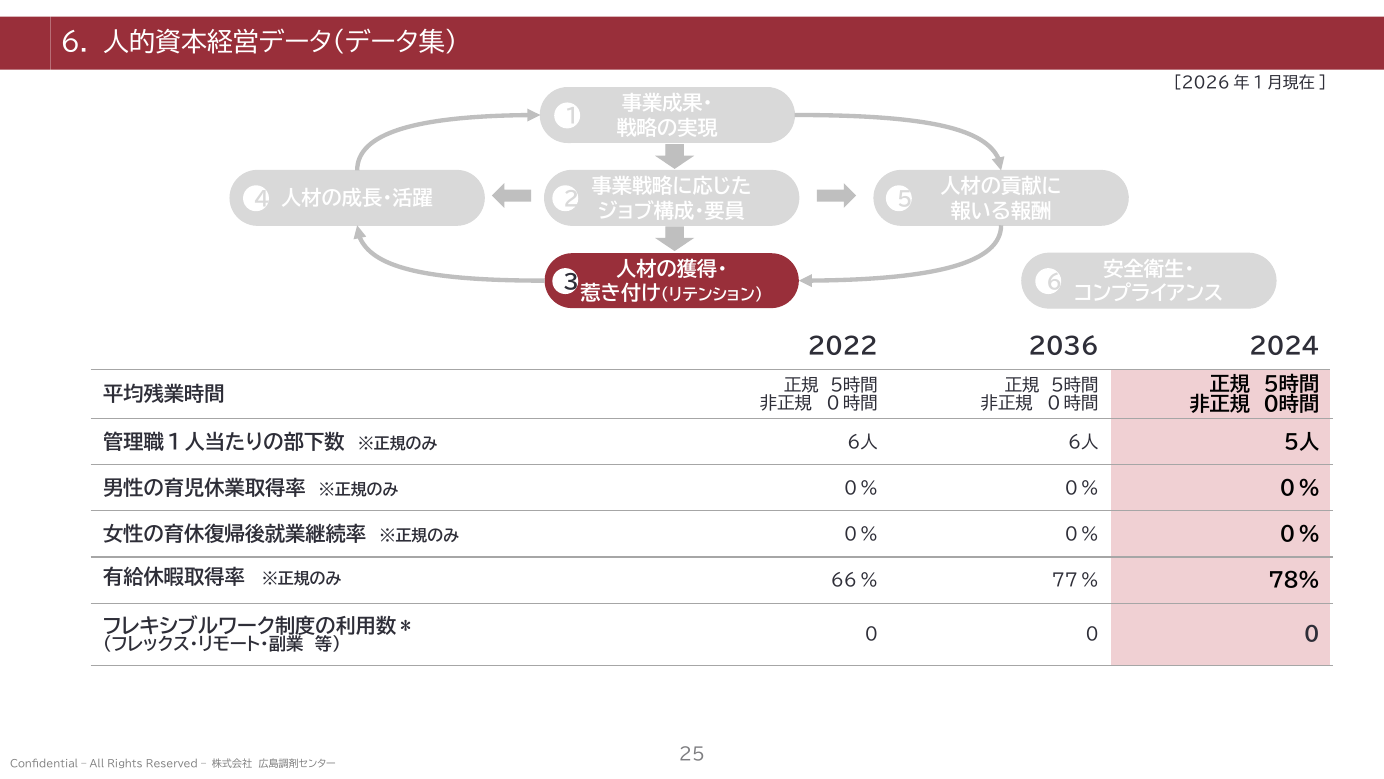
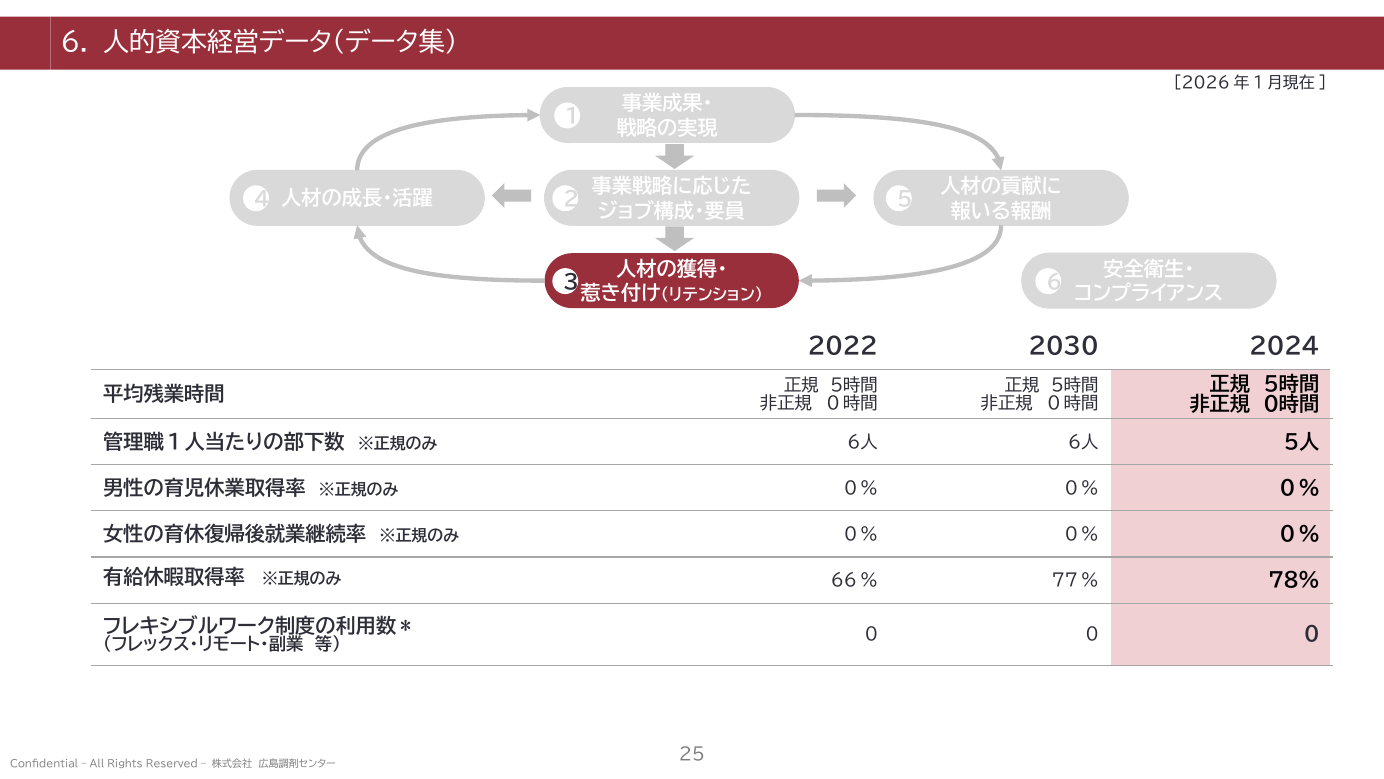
2036: 2036 -> 2030 (1064, 347)
